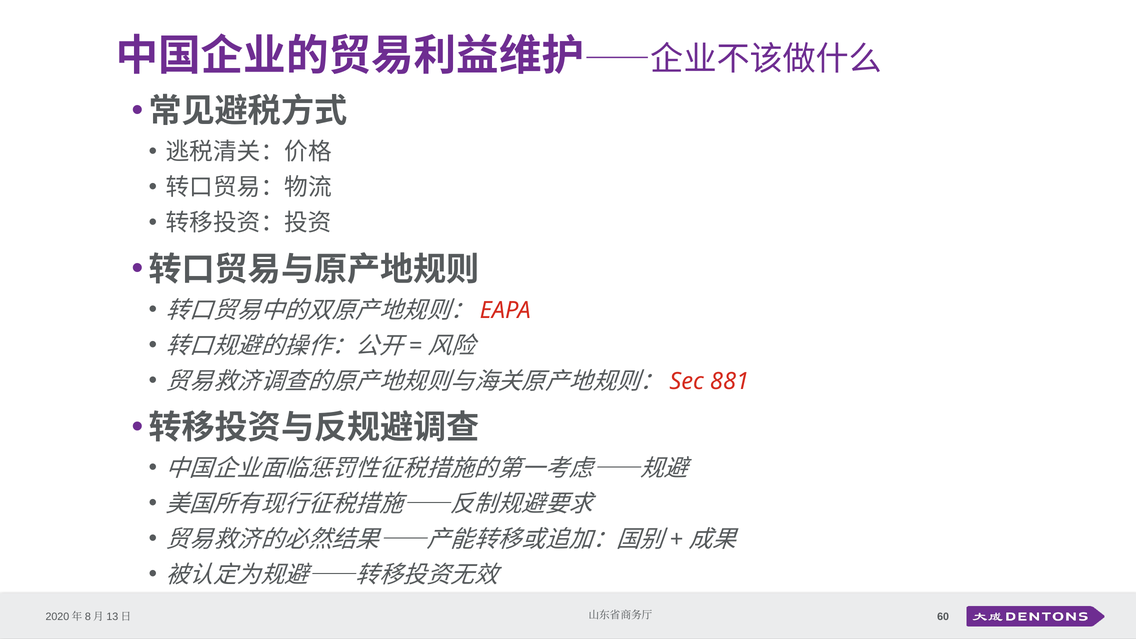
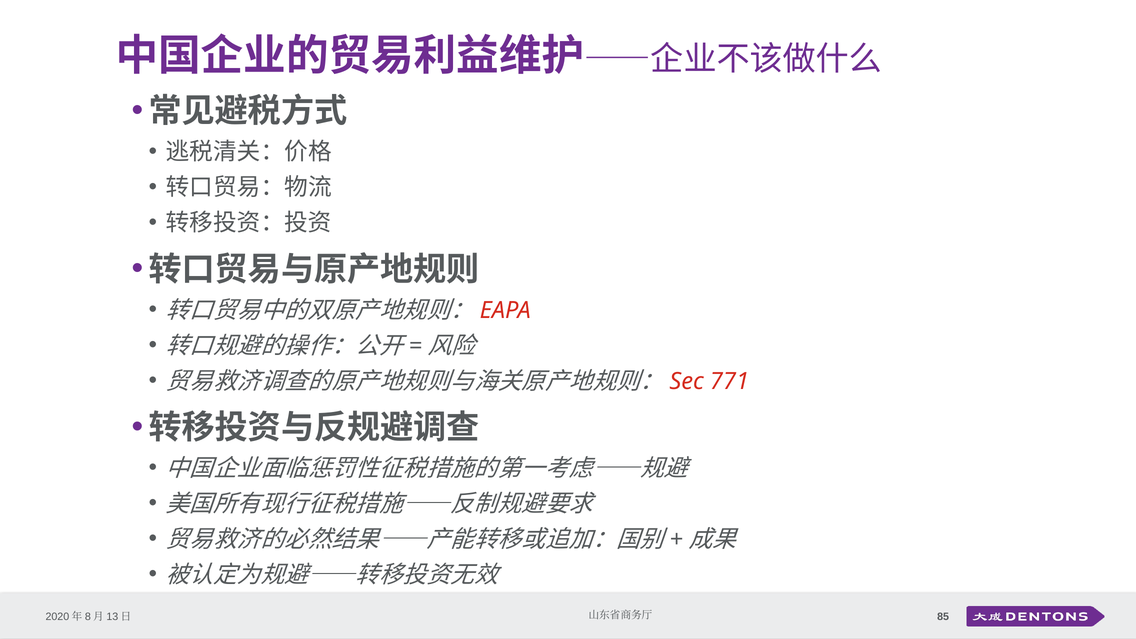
881: 881 -> 771 (730, 381)
60: 60 -> 85 (943, 617)
